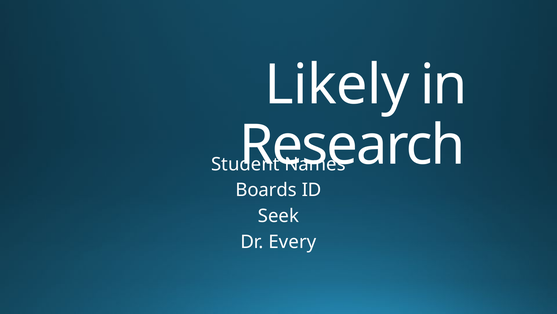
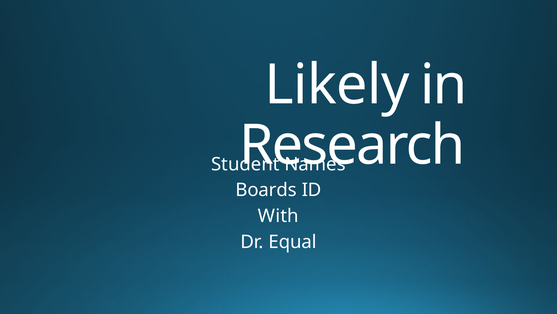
Seek: Seek -> With (278, 216)
Every: Every -> Equal (293, 241)
